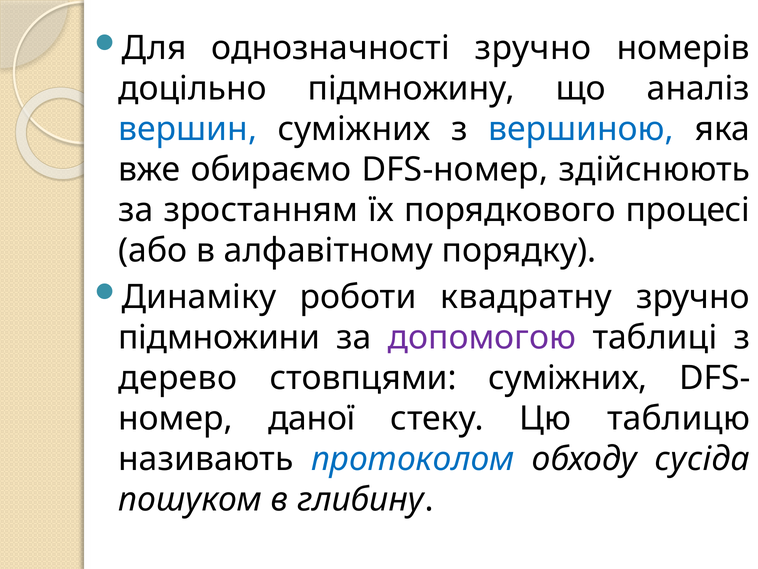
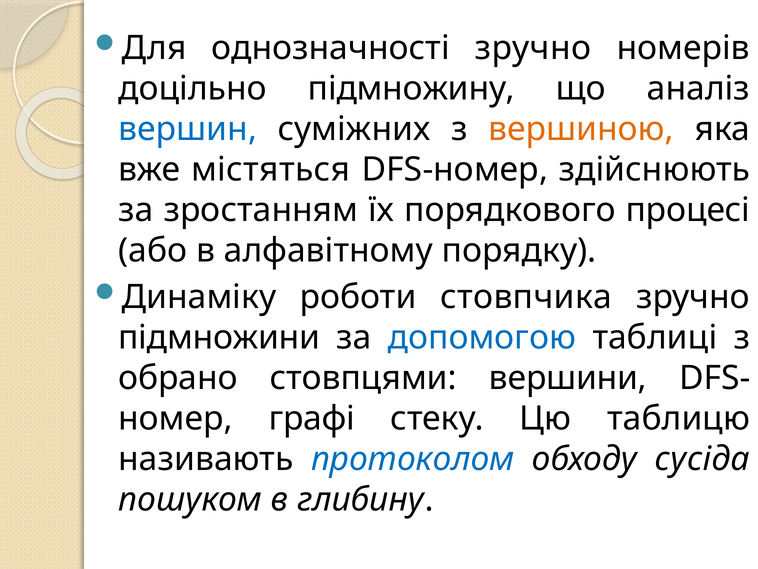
вершиною colour: blue -> orange (581, 129)
обираємо: обираємо -> містяться (271, 169)
квадратну: квадратну -> стовпчика (526, 297)
допомогою colour: purple -> blue (482, 338)
дерево: дерево -> обрано (178, 378)
стовпцями суміжних: суміжних -> вершини (568, 378)
даної: даної -> графі (312, 418)
